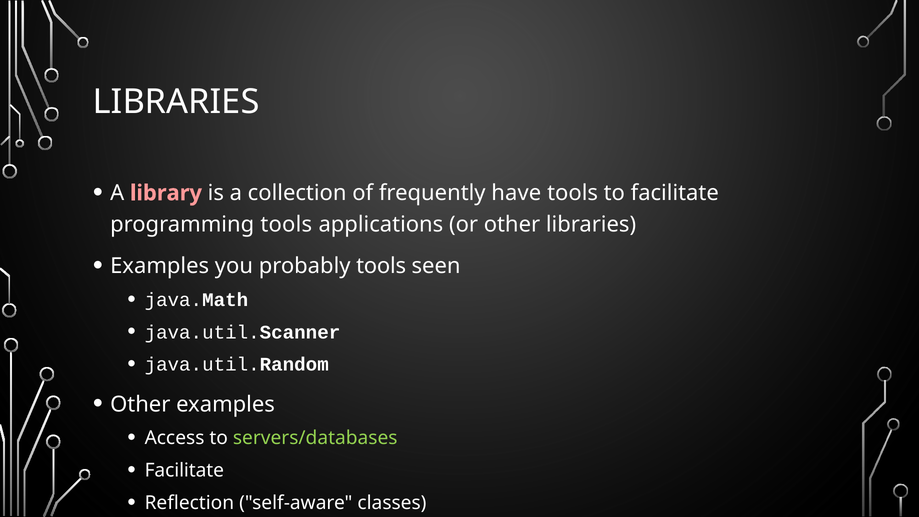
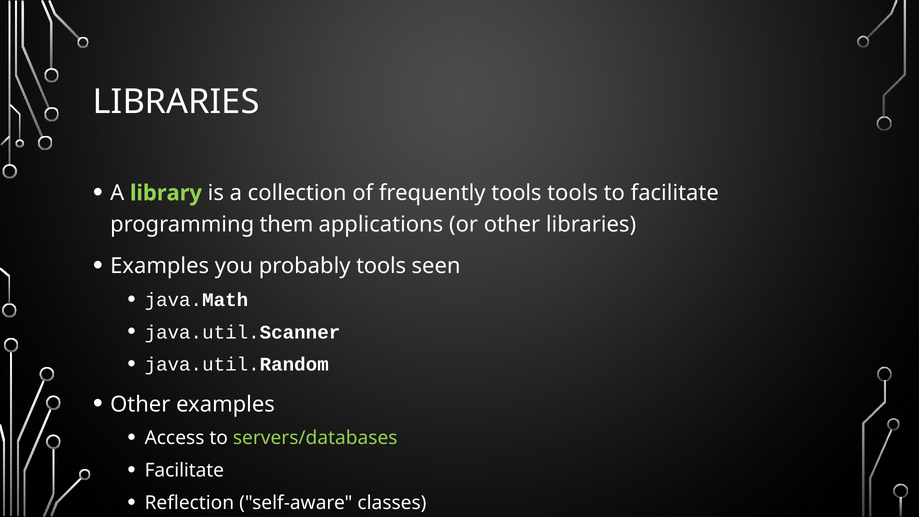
library colour: pink -> light green (166, 193)
frequently have: have -> tools (516, 193)
programming tools: tools -> them (286, 225)
